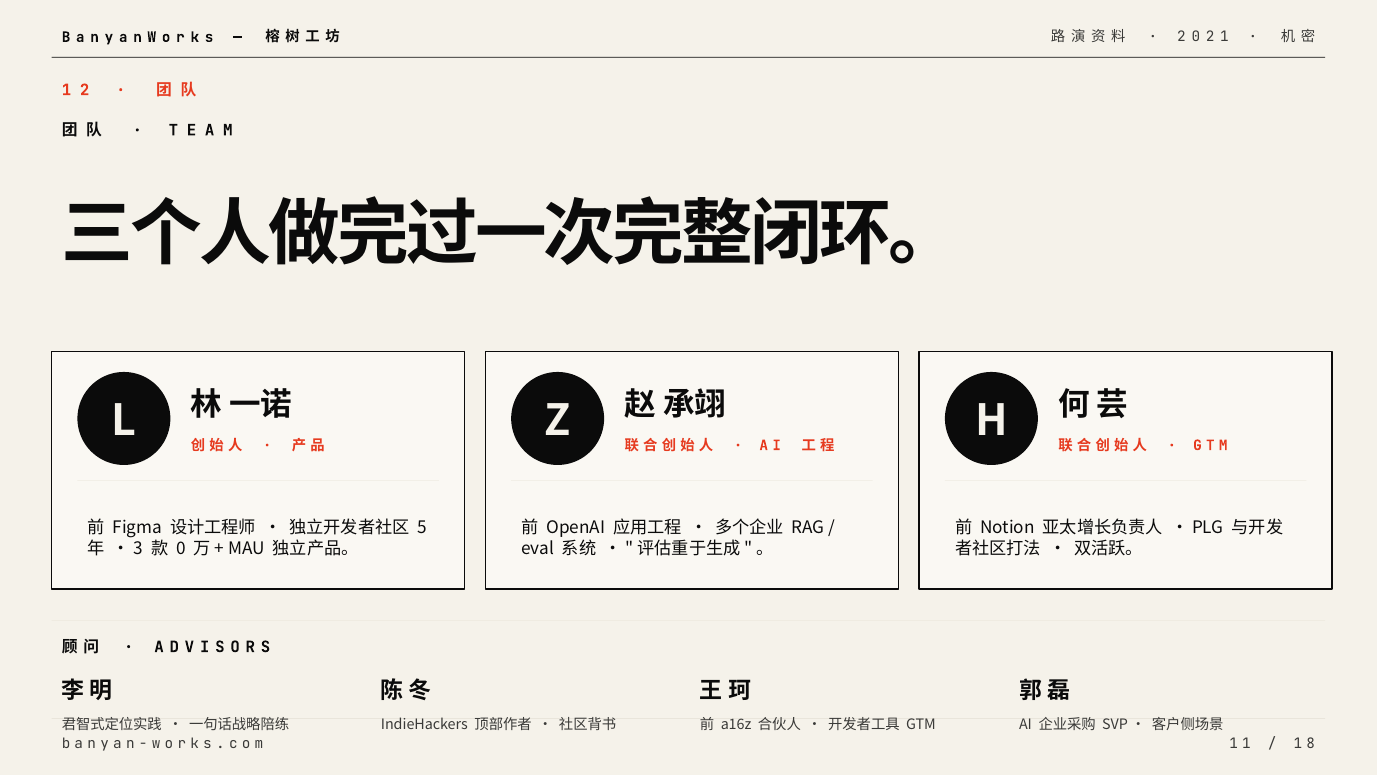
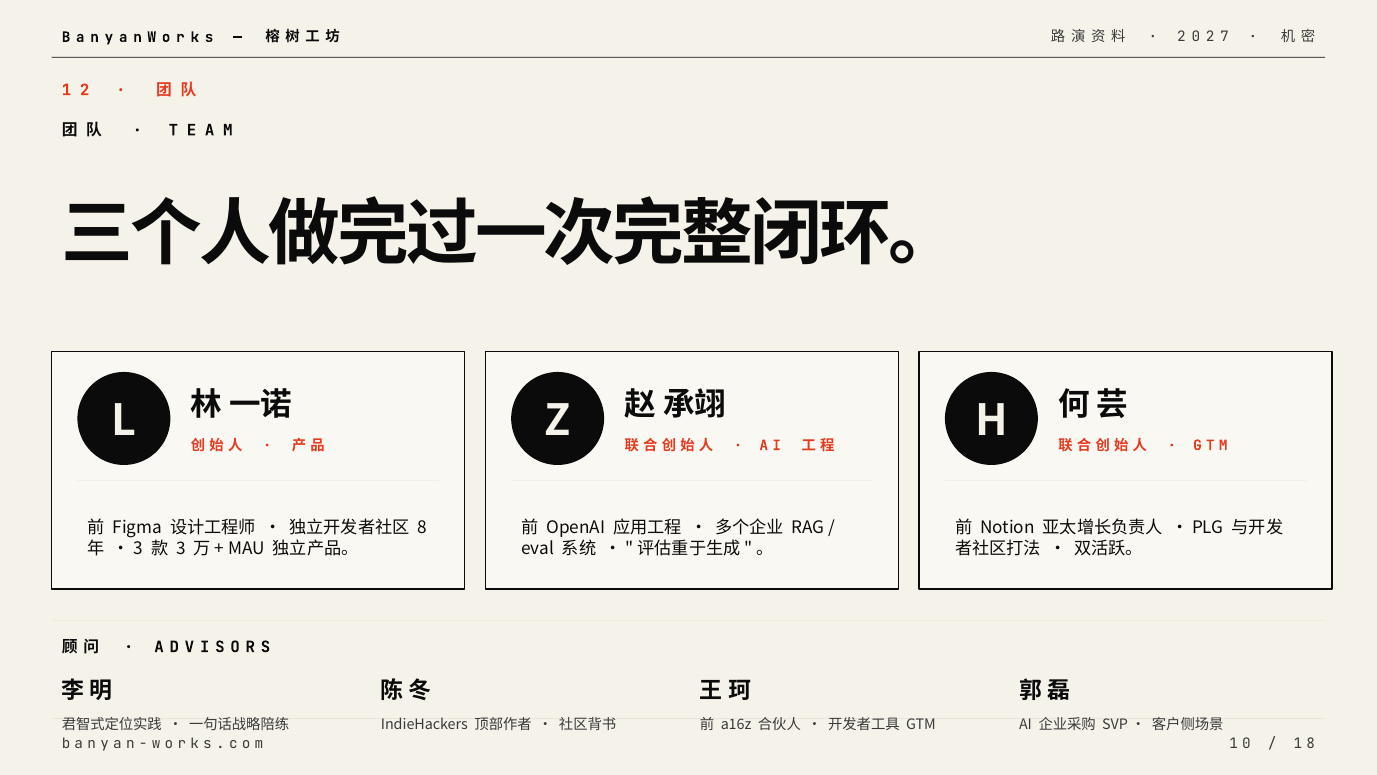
1: 1 -> 7 (1224, 37)
5: 5 -> 8 (422, 528)
0: 0 -> 3 (181, 549)
1: 1 -> 0 (1246, 744)
